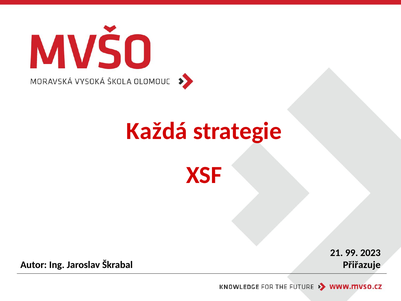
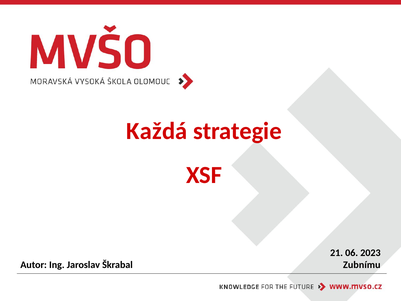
99: 99 -> 06 (352, 252)
Přiřazuje: Přiřazuje -> Zubnímu (362, 265)
